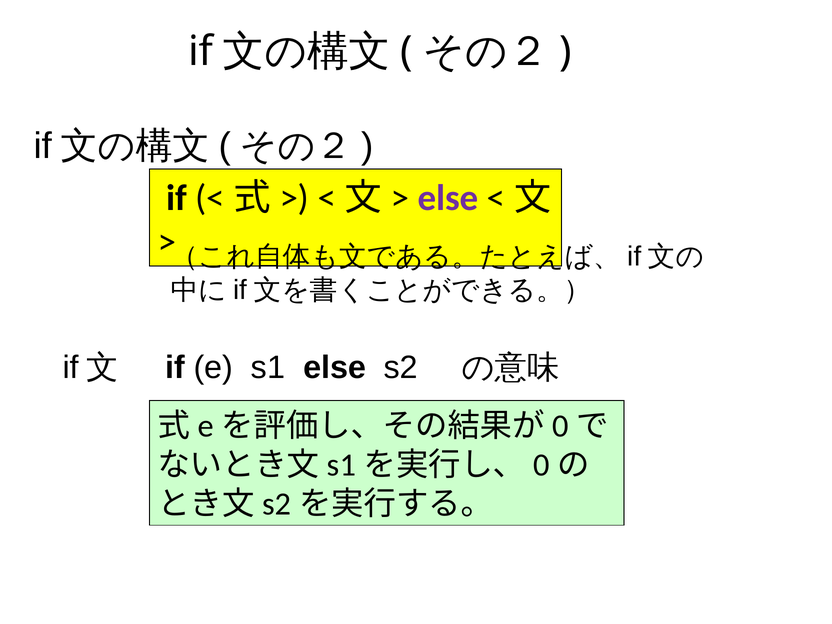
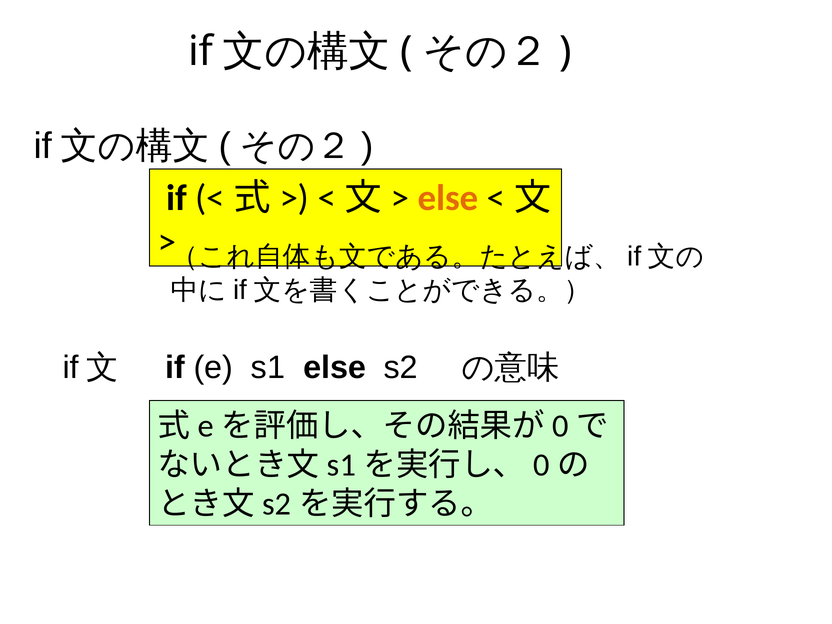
else colour: purple -> orange (448, 198)
